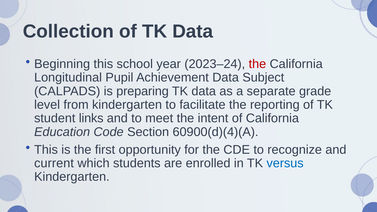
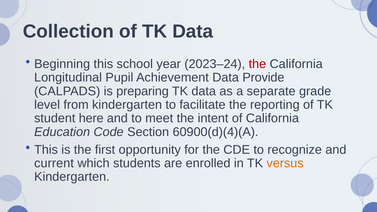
Subject: Subject -> Provide (263, 78)
links: links -> here (91, 118)
versus colour: blue -> orange (285, 163)
